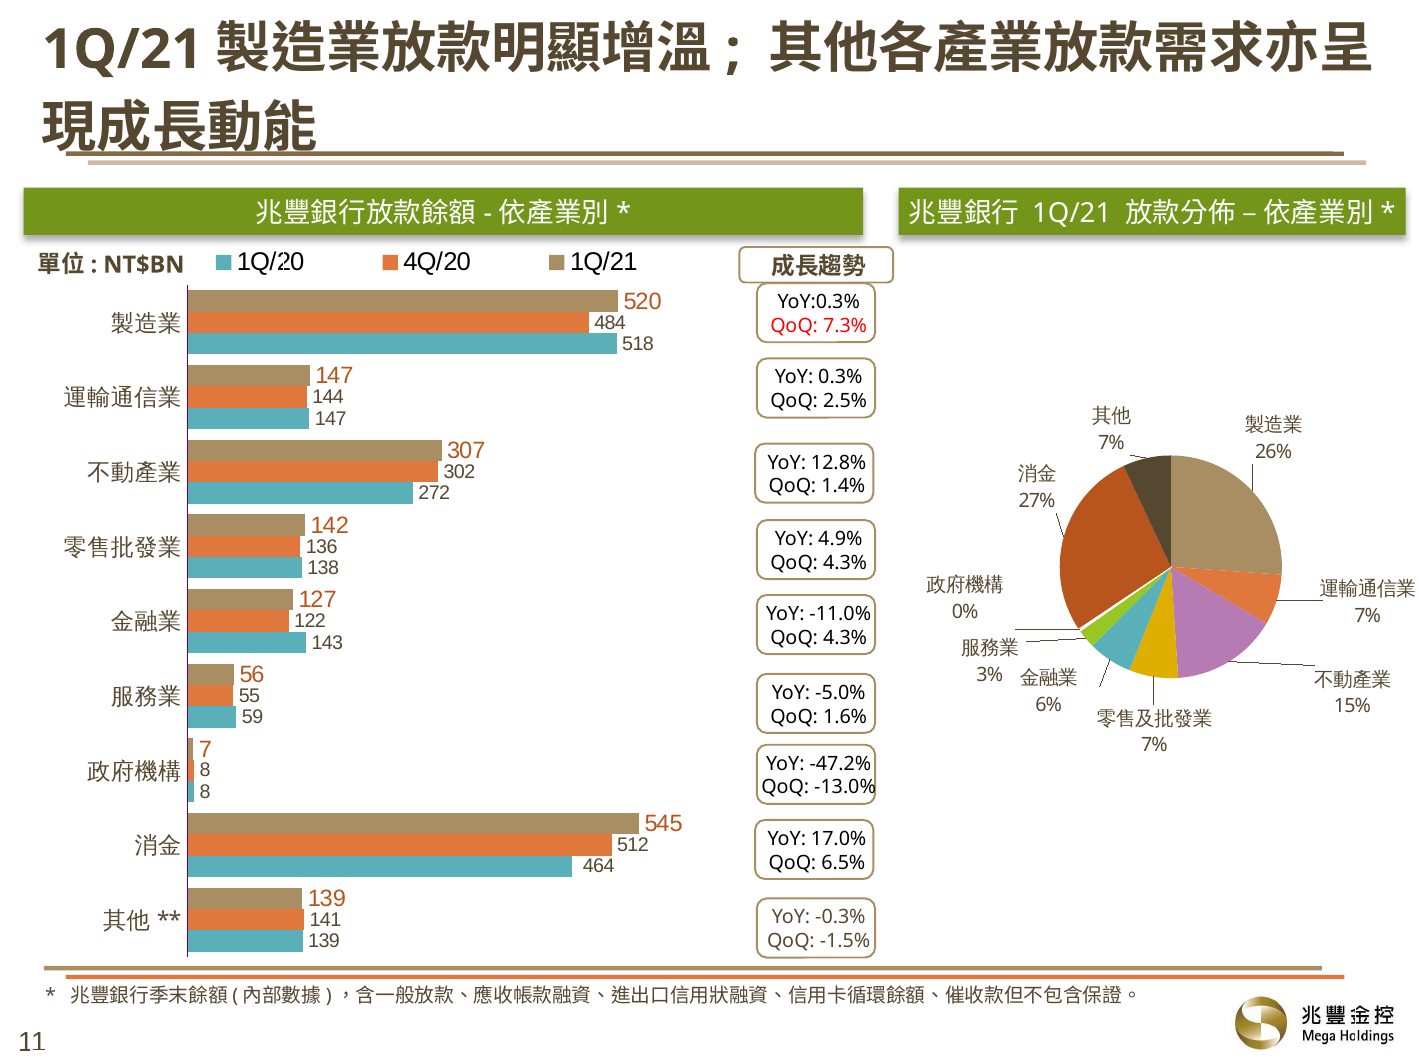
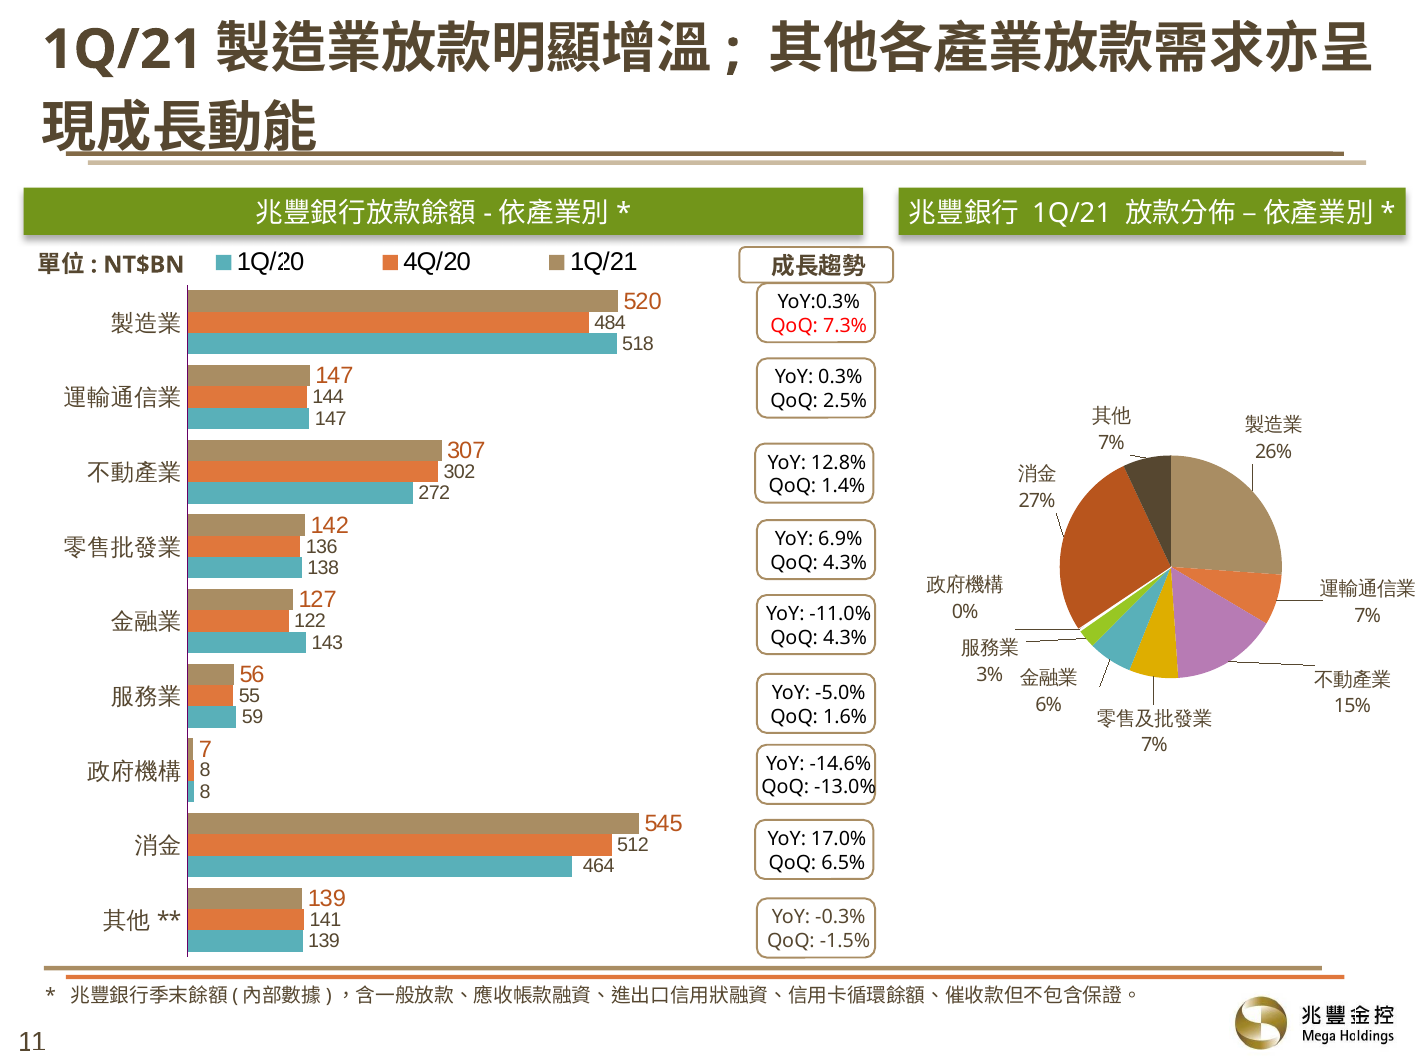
4.9%: 4.9% -> 6.9% (840, 539)
-47.2%: -47.2% -> -14.6% (840, 764)
